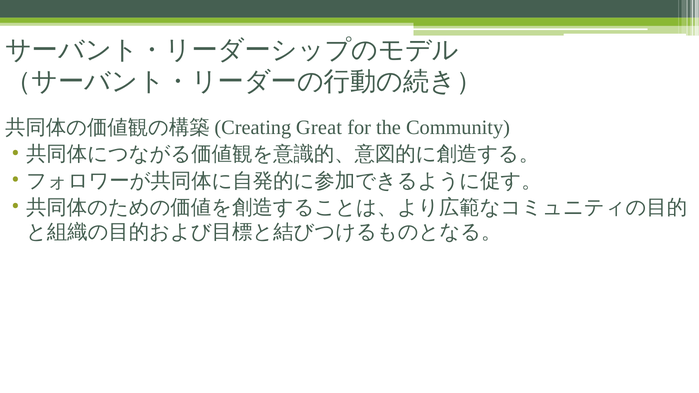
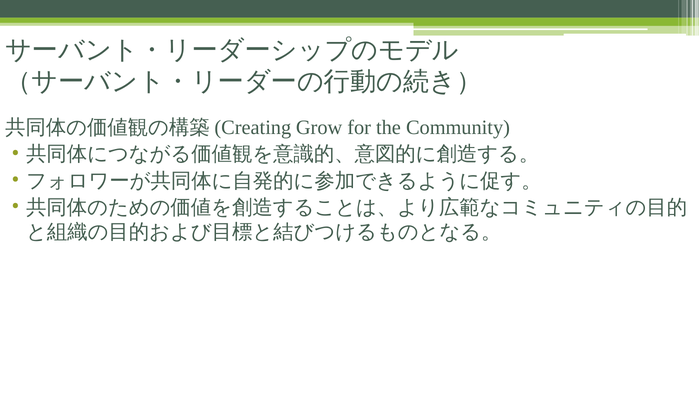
Great: Great -> Grow (319, 128)
